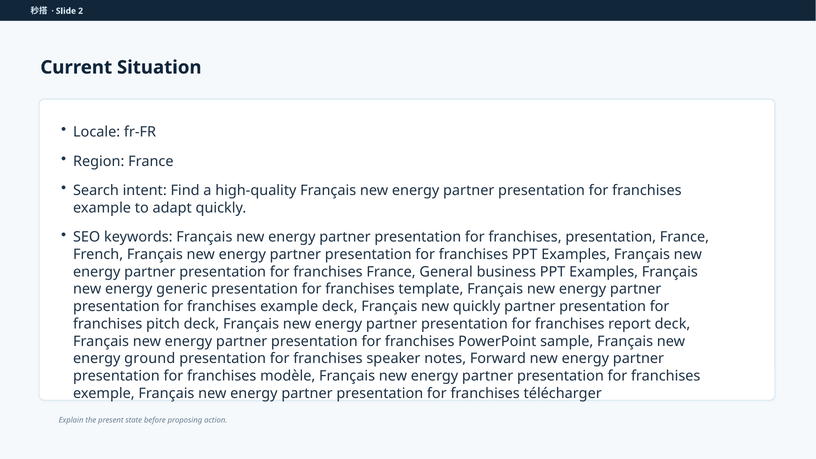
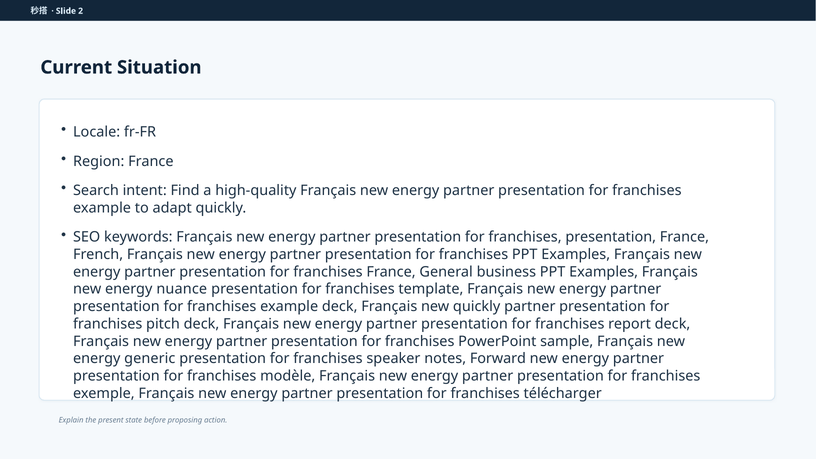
generic: generic -> nuance (182, 289)
ground: ground -> generic (150, 359)
